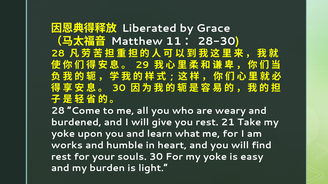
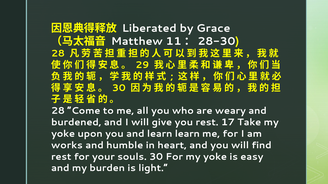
21: 21 -> 17 (228, 123)
learn what: what -> learn (187, 134)
